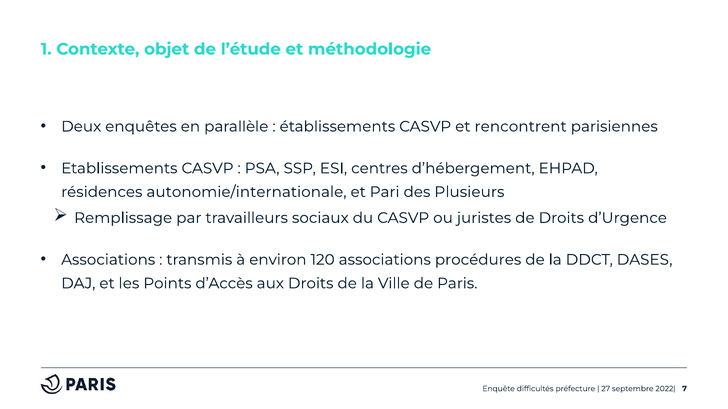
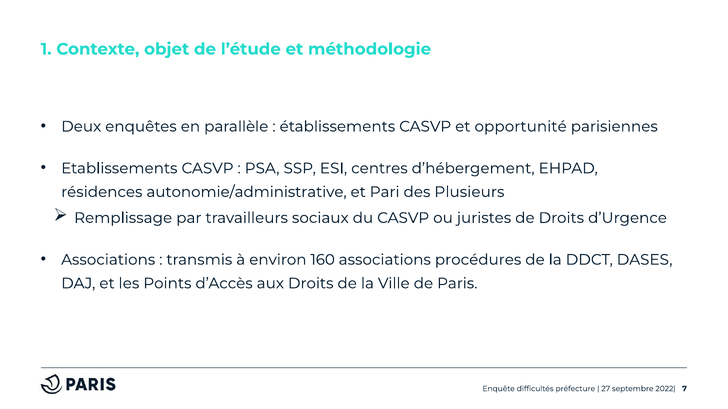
rencontrent: rencontrent -> opportunité (521, 127)
autonomie/internationale: autonomie/internationale -> autonomie/administrative (247, 192)
120: 120 -> 160 (323, 260)
